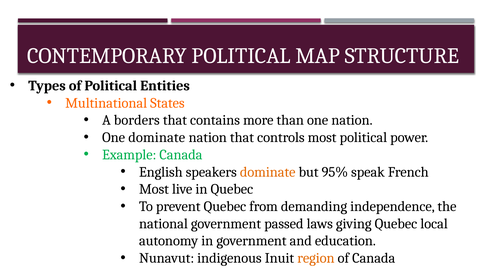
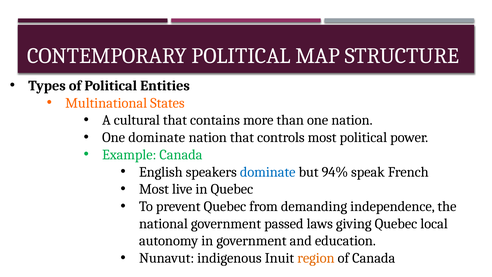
borders: borders -> cultural (137, 120)
dominate colour: orange -> blue (268, 172)
95%: 95% -> 94% (335, 172)
